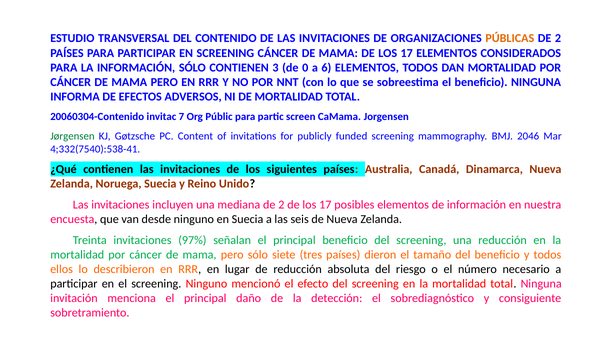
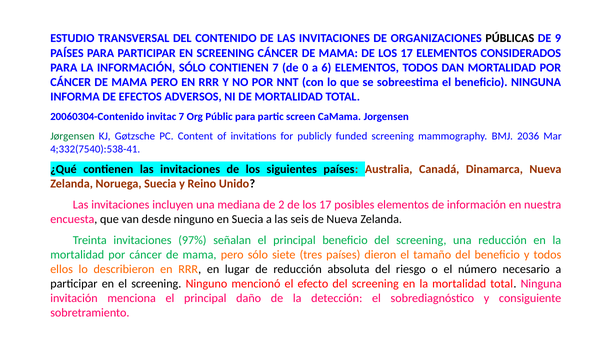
PÚBLICAS colour: orange -> black (510, 39)
2: 2 -> 9 (558, 39)
CONTIENEN 3: 3 -> 7 (276, 68)
2046: 2046 -> 2036 (528, 136)
